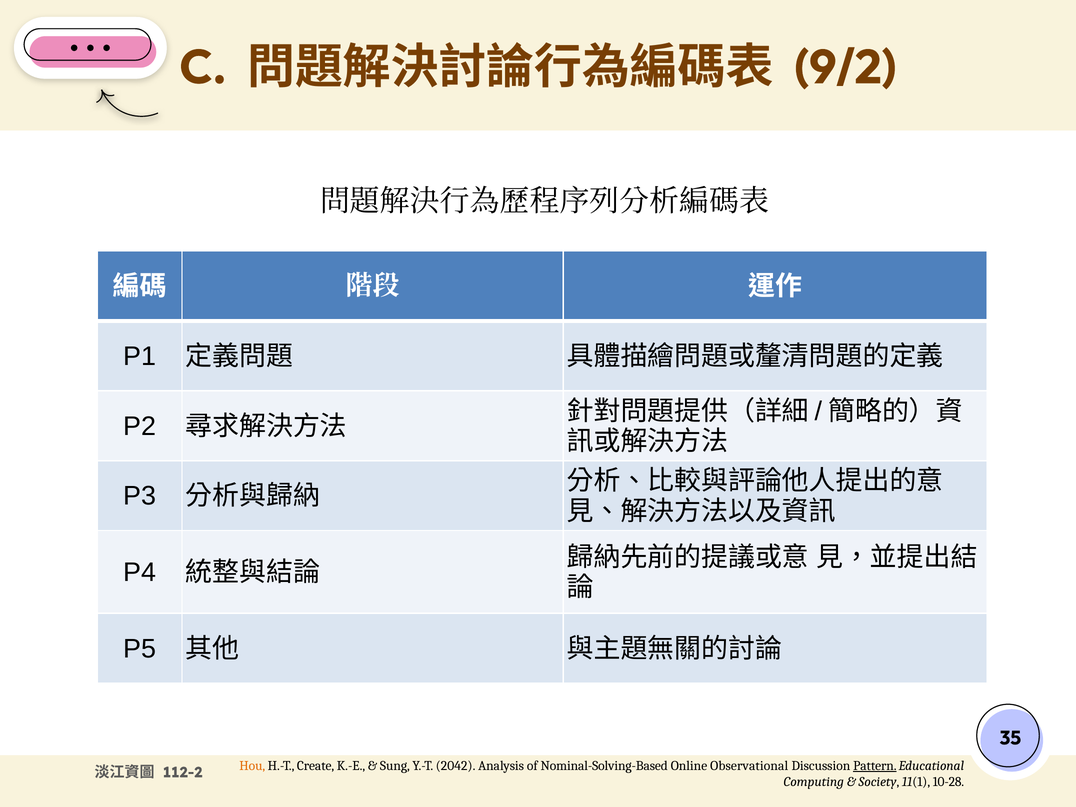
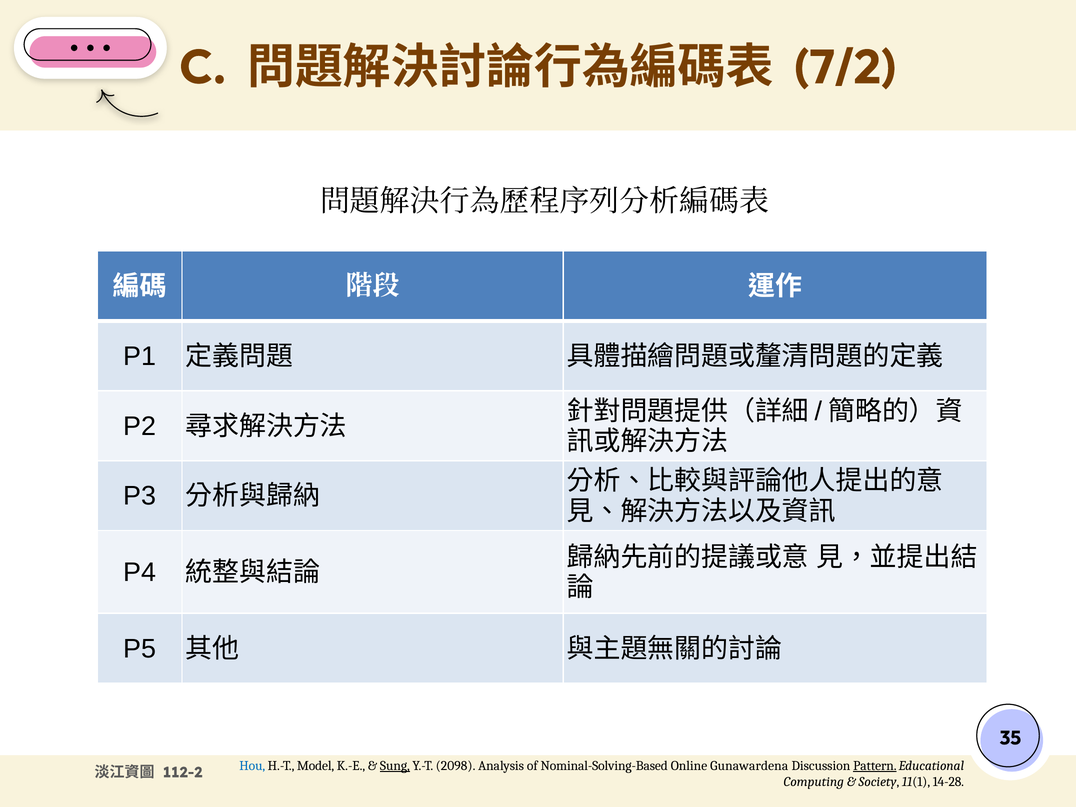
9/2: 9/2 -> 7/2 (845, 68)
Hou colour: orange -> blue (252, 766)
Create: Create -> Model (316, 766)
Sung underline: none -> present (395, 766)
2042: 2042 -> 2098 (456, 766)
Observational: Observational -> Gunawardena (749, 766)
10-28: 10-28 -> 14-28 (948, 782)
